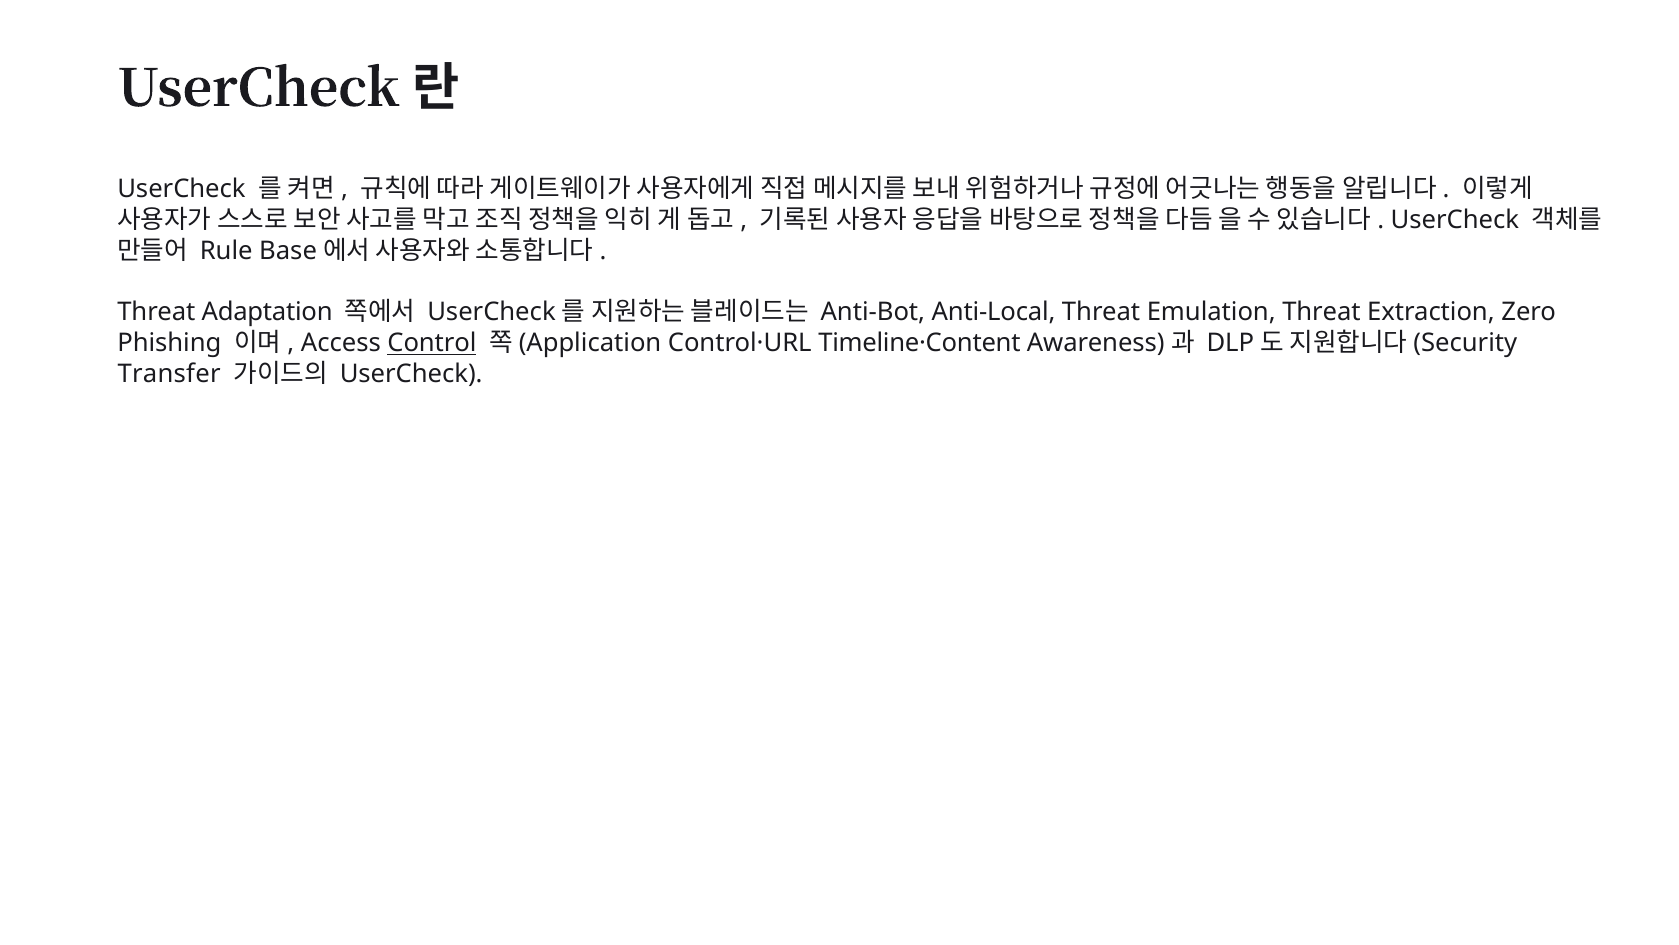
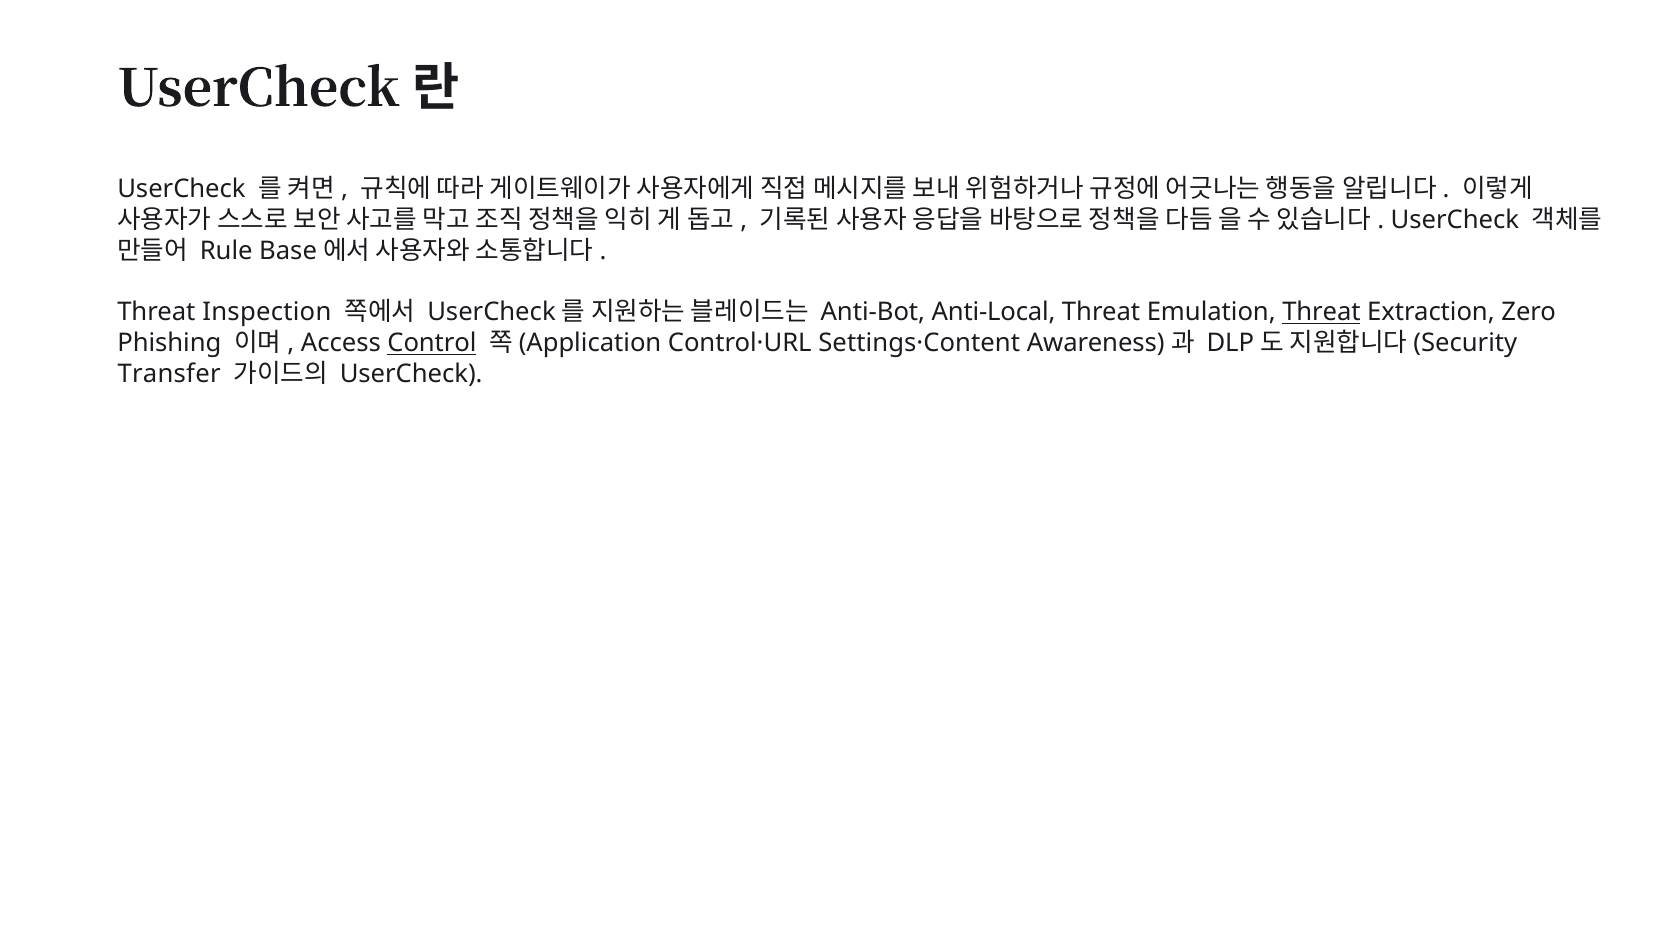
Adaptation: Adaptation -> Inspection (267, 312)
Threat underline: none -> present (1321, 312)
Timeline·Content: Timeline·Content -> Settings·Content (919, 343)
